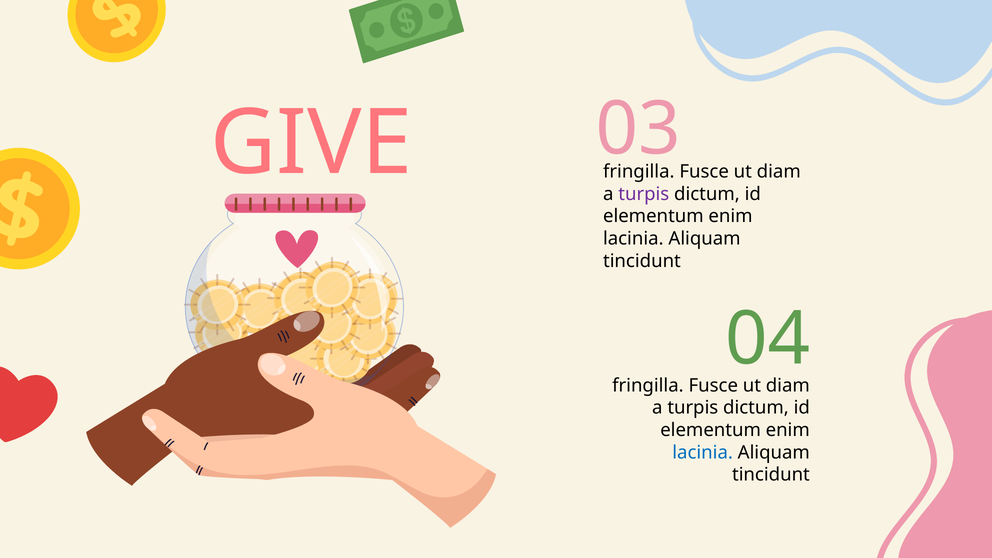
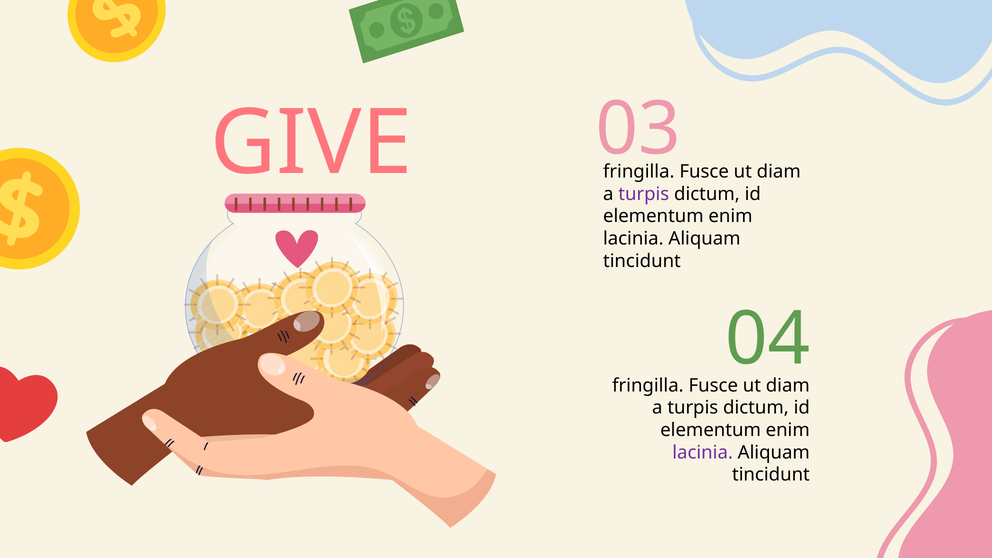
lacinia colour: blue -> purple (703, 452)
